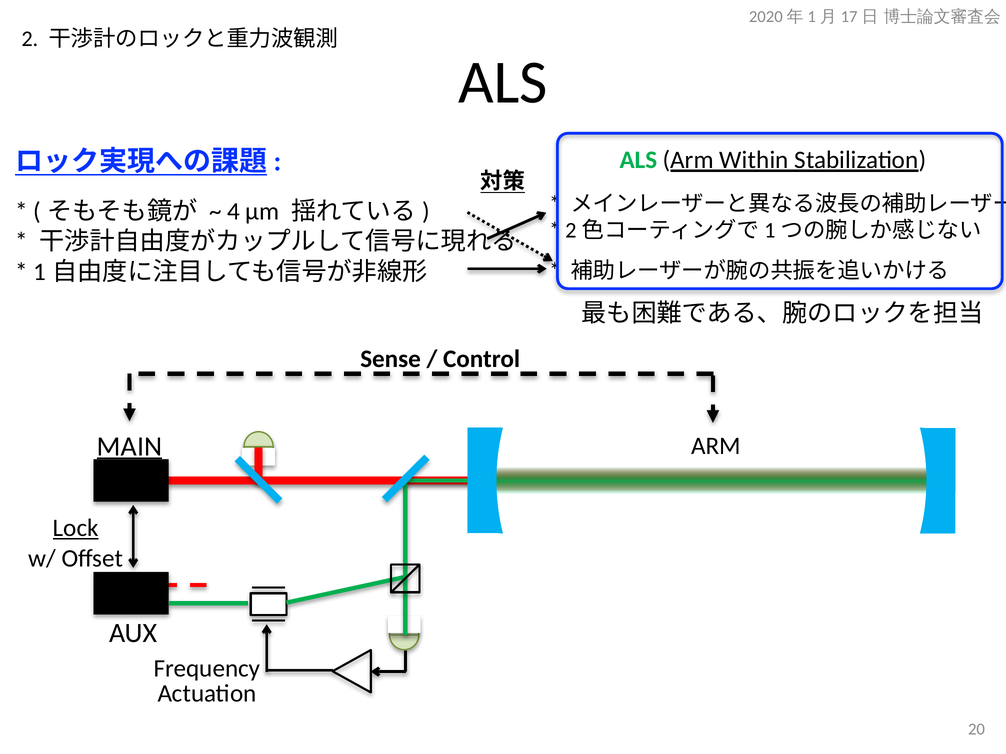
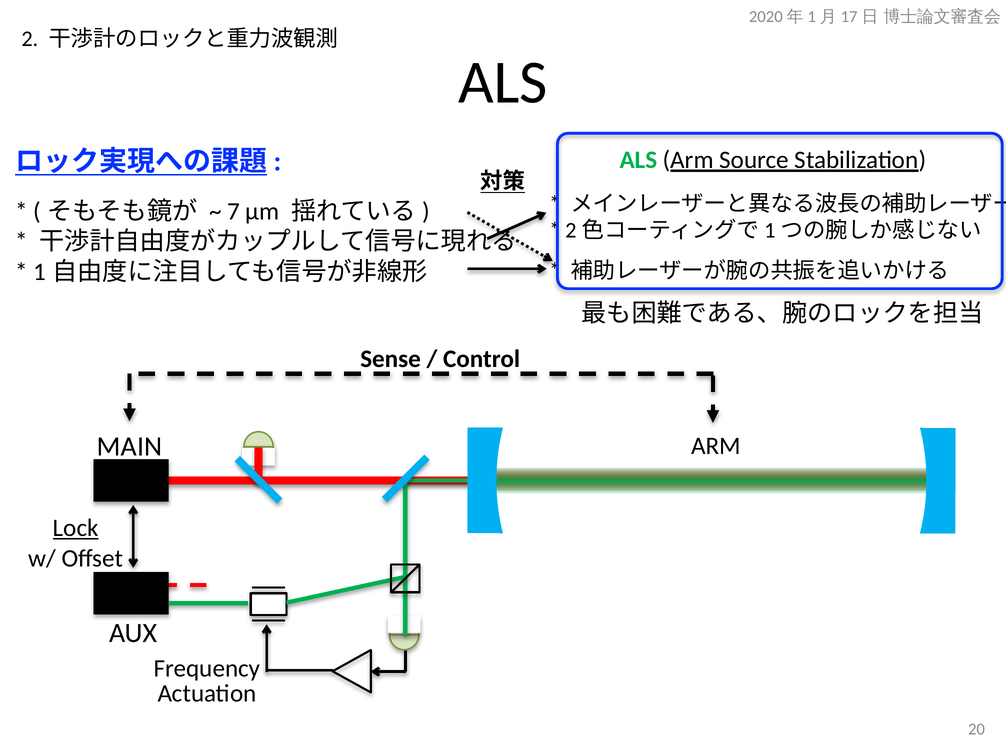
Within: Within -> Source (754, 160)
4: 4 -> 7 (233, 212)
MAIN underline: present -> none (130, 447)
